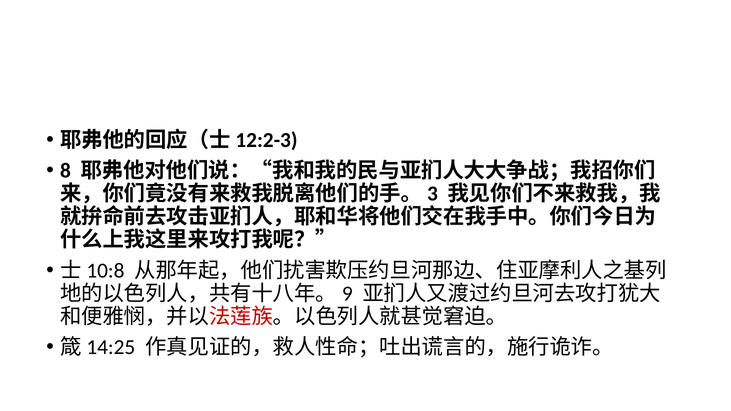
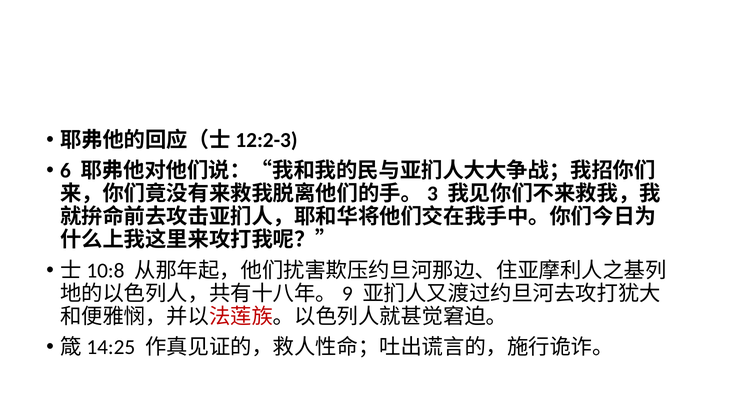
8: 8 -> 6 (65, 171)
